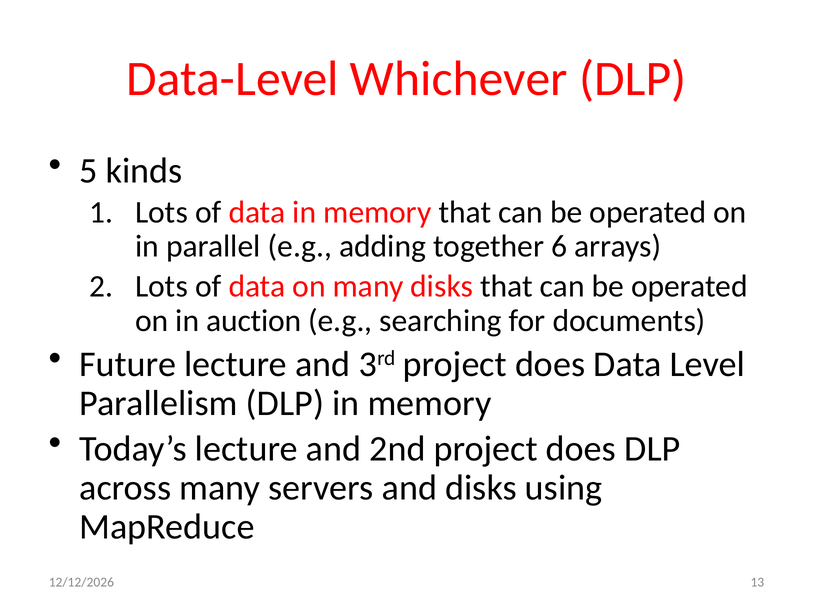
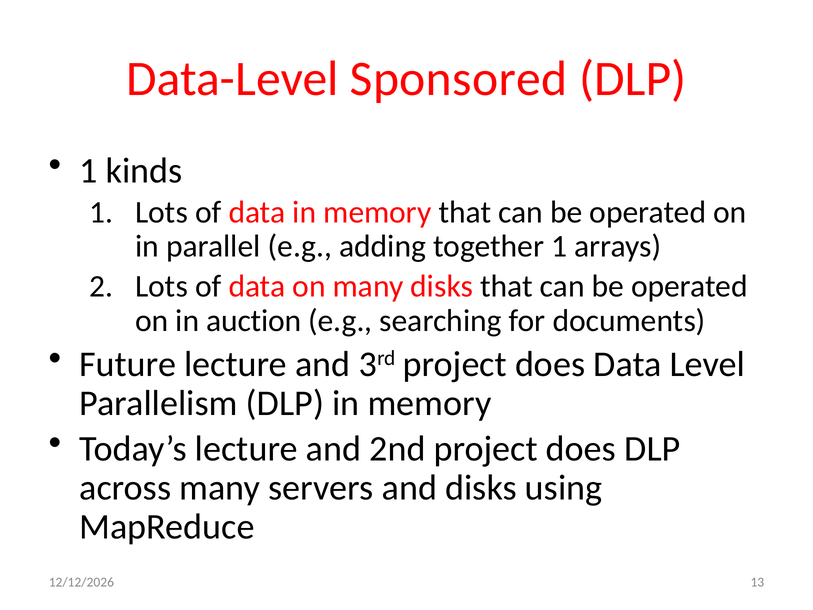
Whichever: Whichever -> Sponsored (459, 79)
5: 5 -> 1 (88, 171)
together 6: 6 -> 1 (559, 246)
